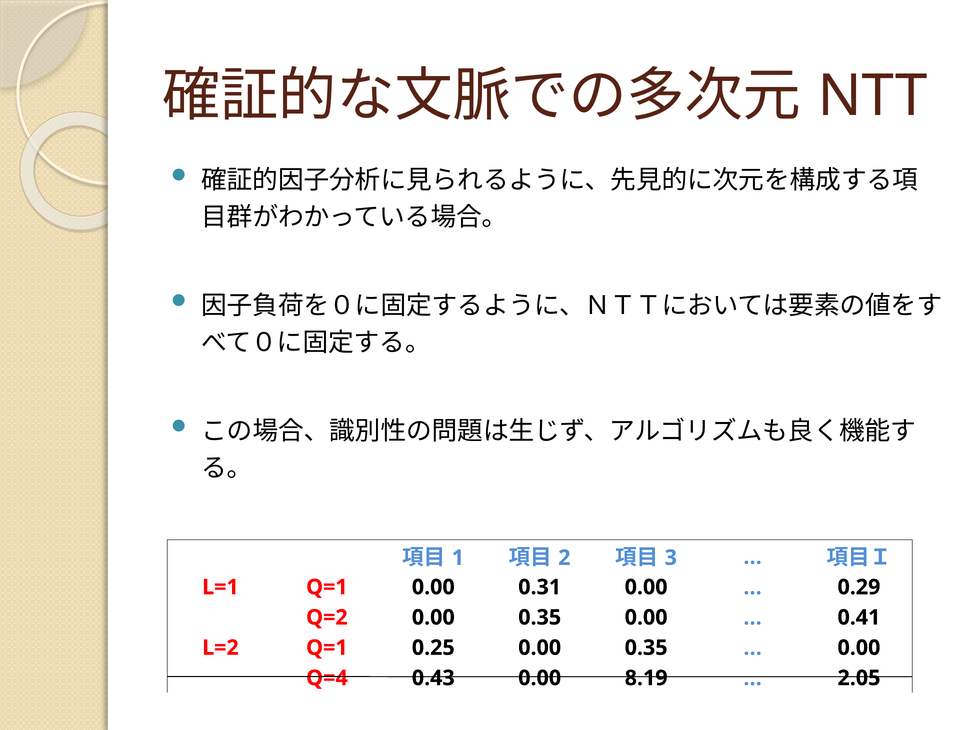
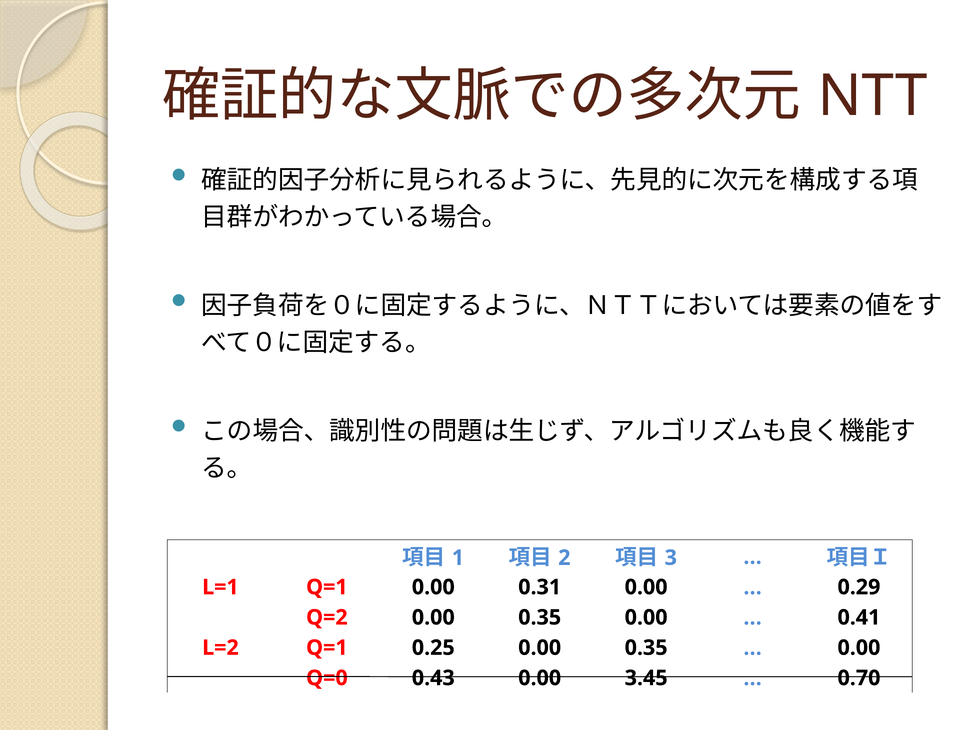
Q=4: Q=4 -> Q=0 (327, 678)
8.19: 8.19 -> 3.45 (646, 678)
2.05: 2.05 -> 0.70 (859, 678)
